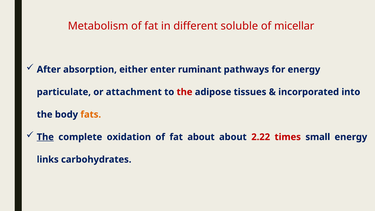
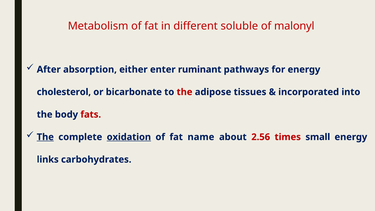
micellar: micellar -> malonyl (294, 26)
particulate: particulate -> cholesterol (64, 92)
attachment: attachment -> bicarbonate (134, 92)
fats colour: orange -> red (91, 114)
oxidation underline: none -> present (129, 137)
fat about: about -> name (201, 137)
2.22: 2.22 -> 2.56 (261, 137)
